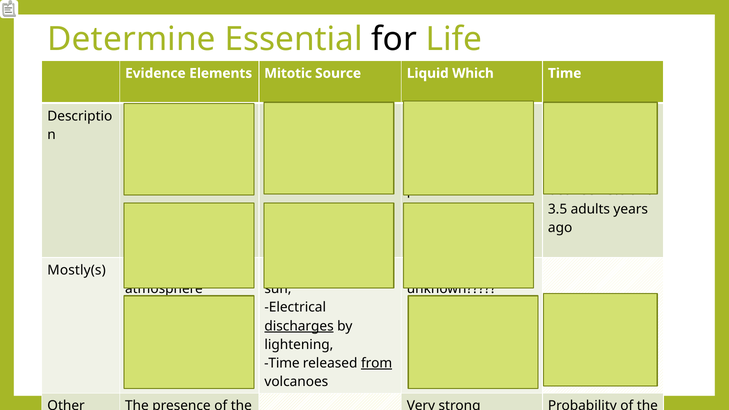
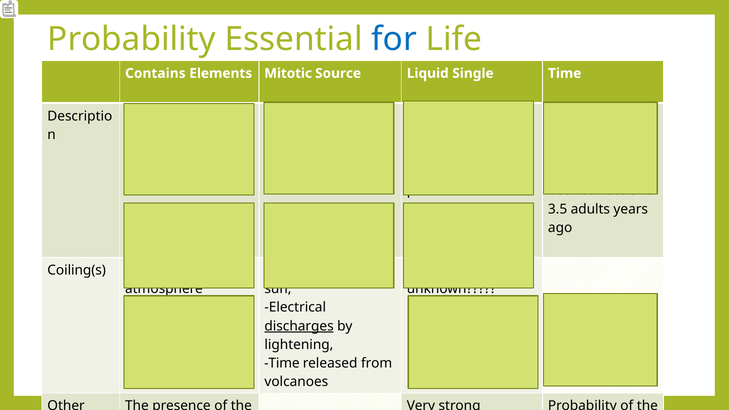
Determine: Determine -> Probability (132, 39)
for colour: black -> blue (394, 39)
Evidence: Evidence -> Contains (155, 73)
Which: Which -> Single (473, 73)
Mostly(s: Mostly(s -> Coiling(s (77, 270)
from underline: present -> none (377, 363)
